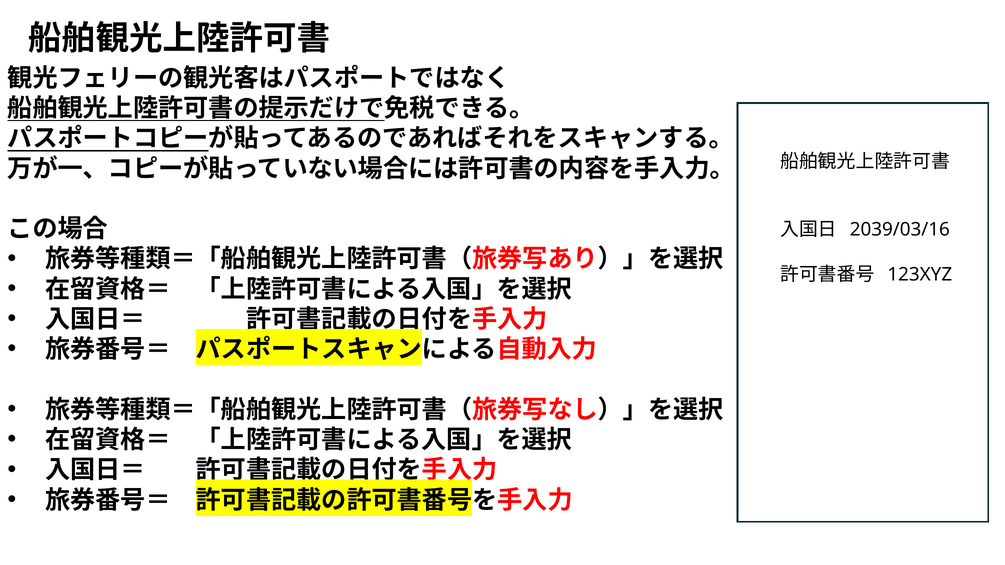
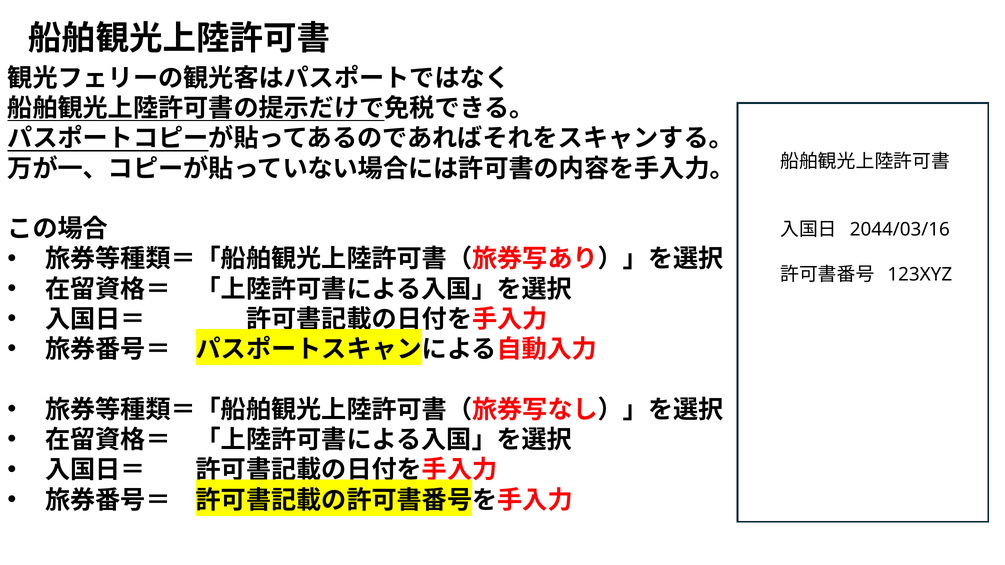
2039/03/16: 2039/03/16 -> 2044/03/16 (900, 230)
